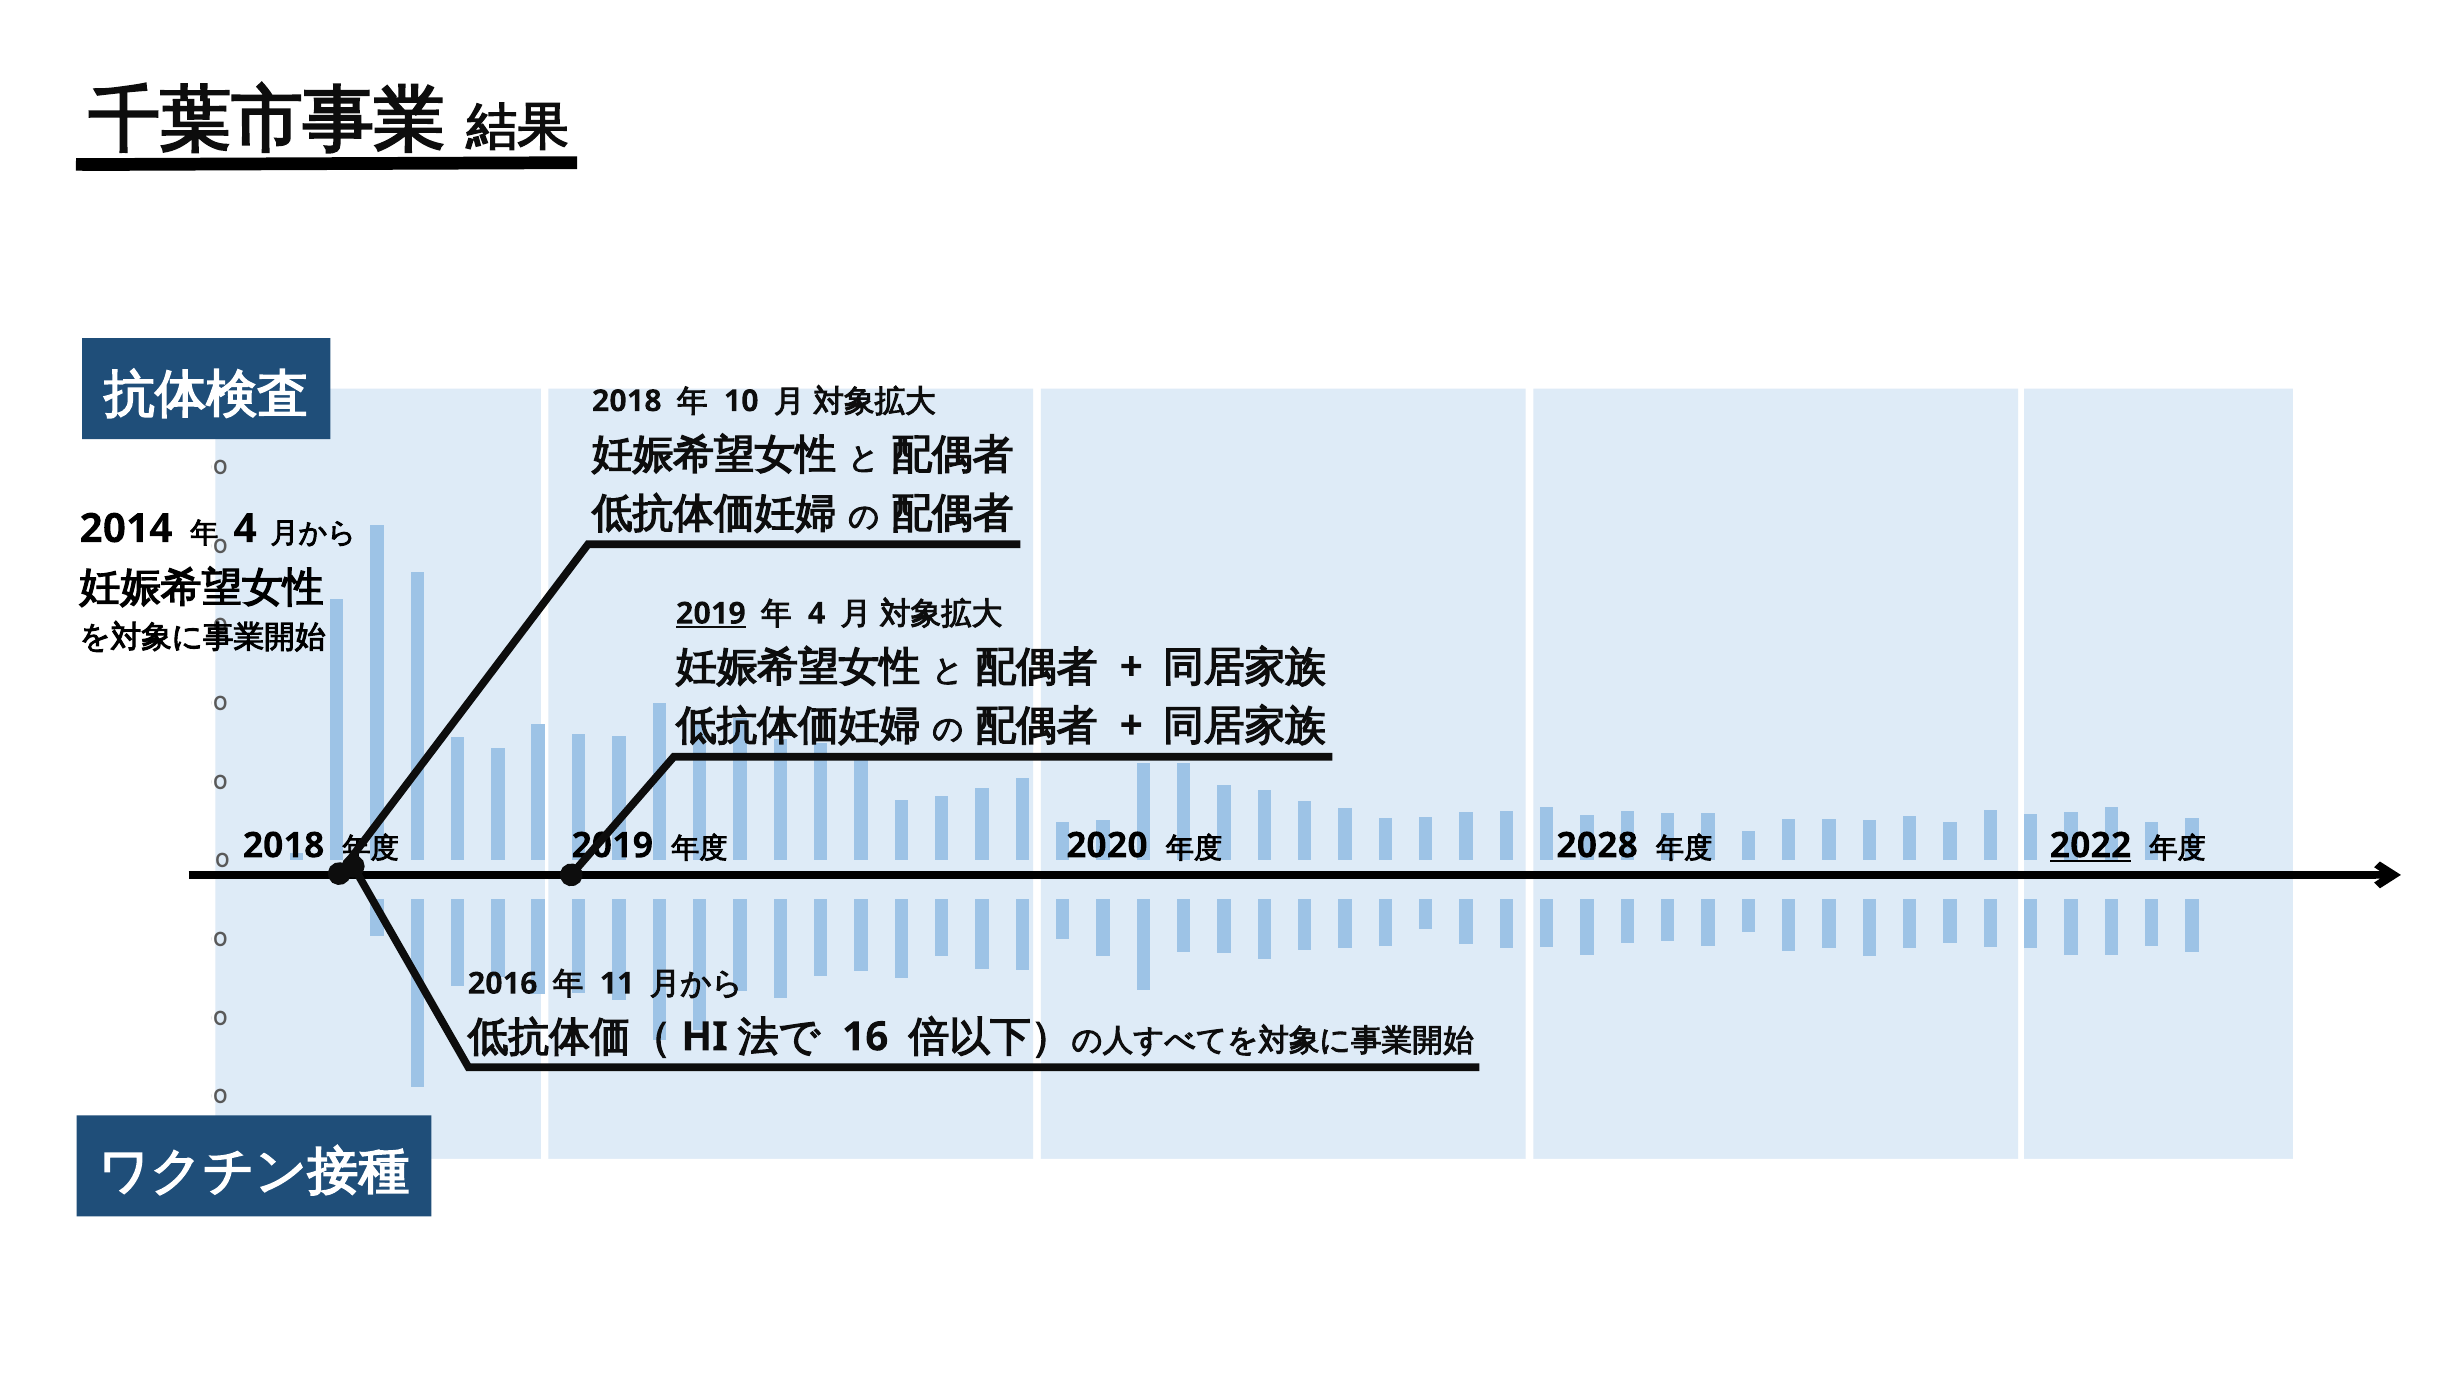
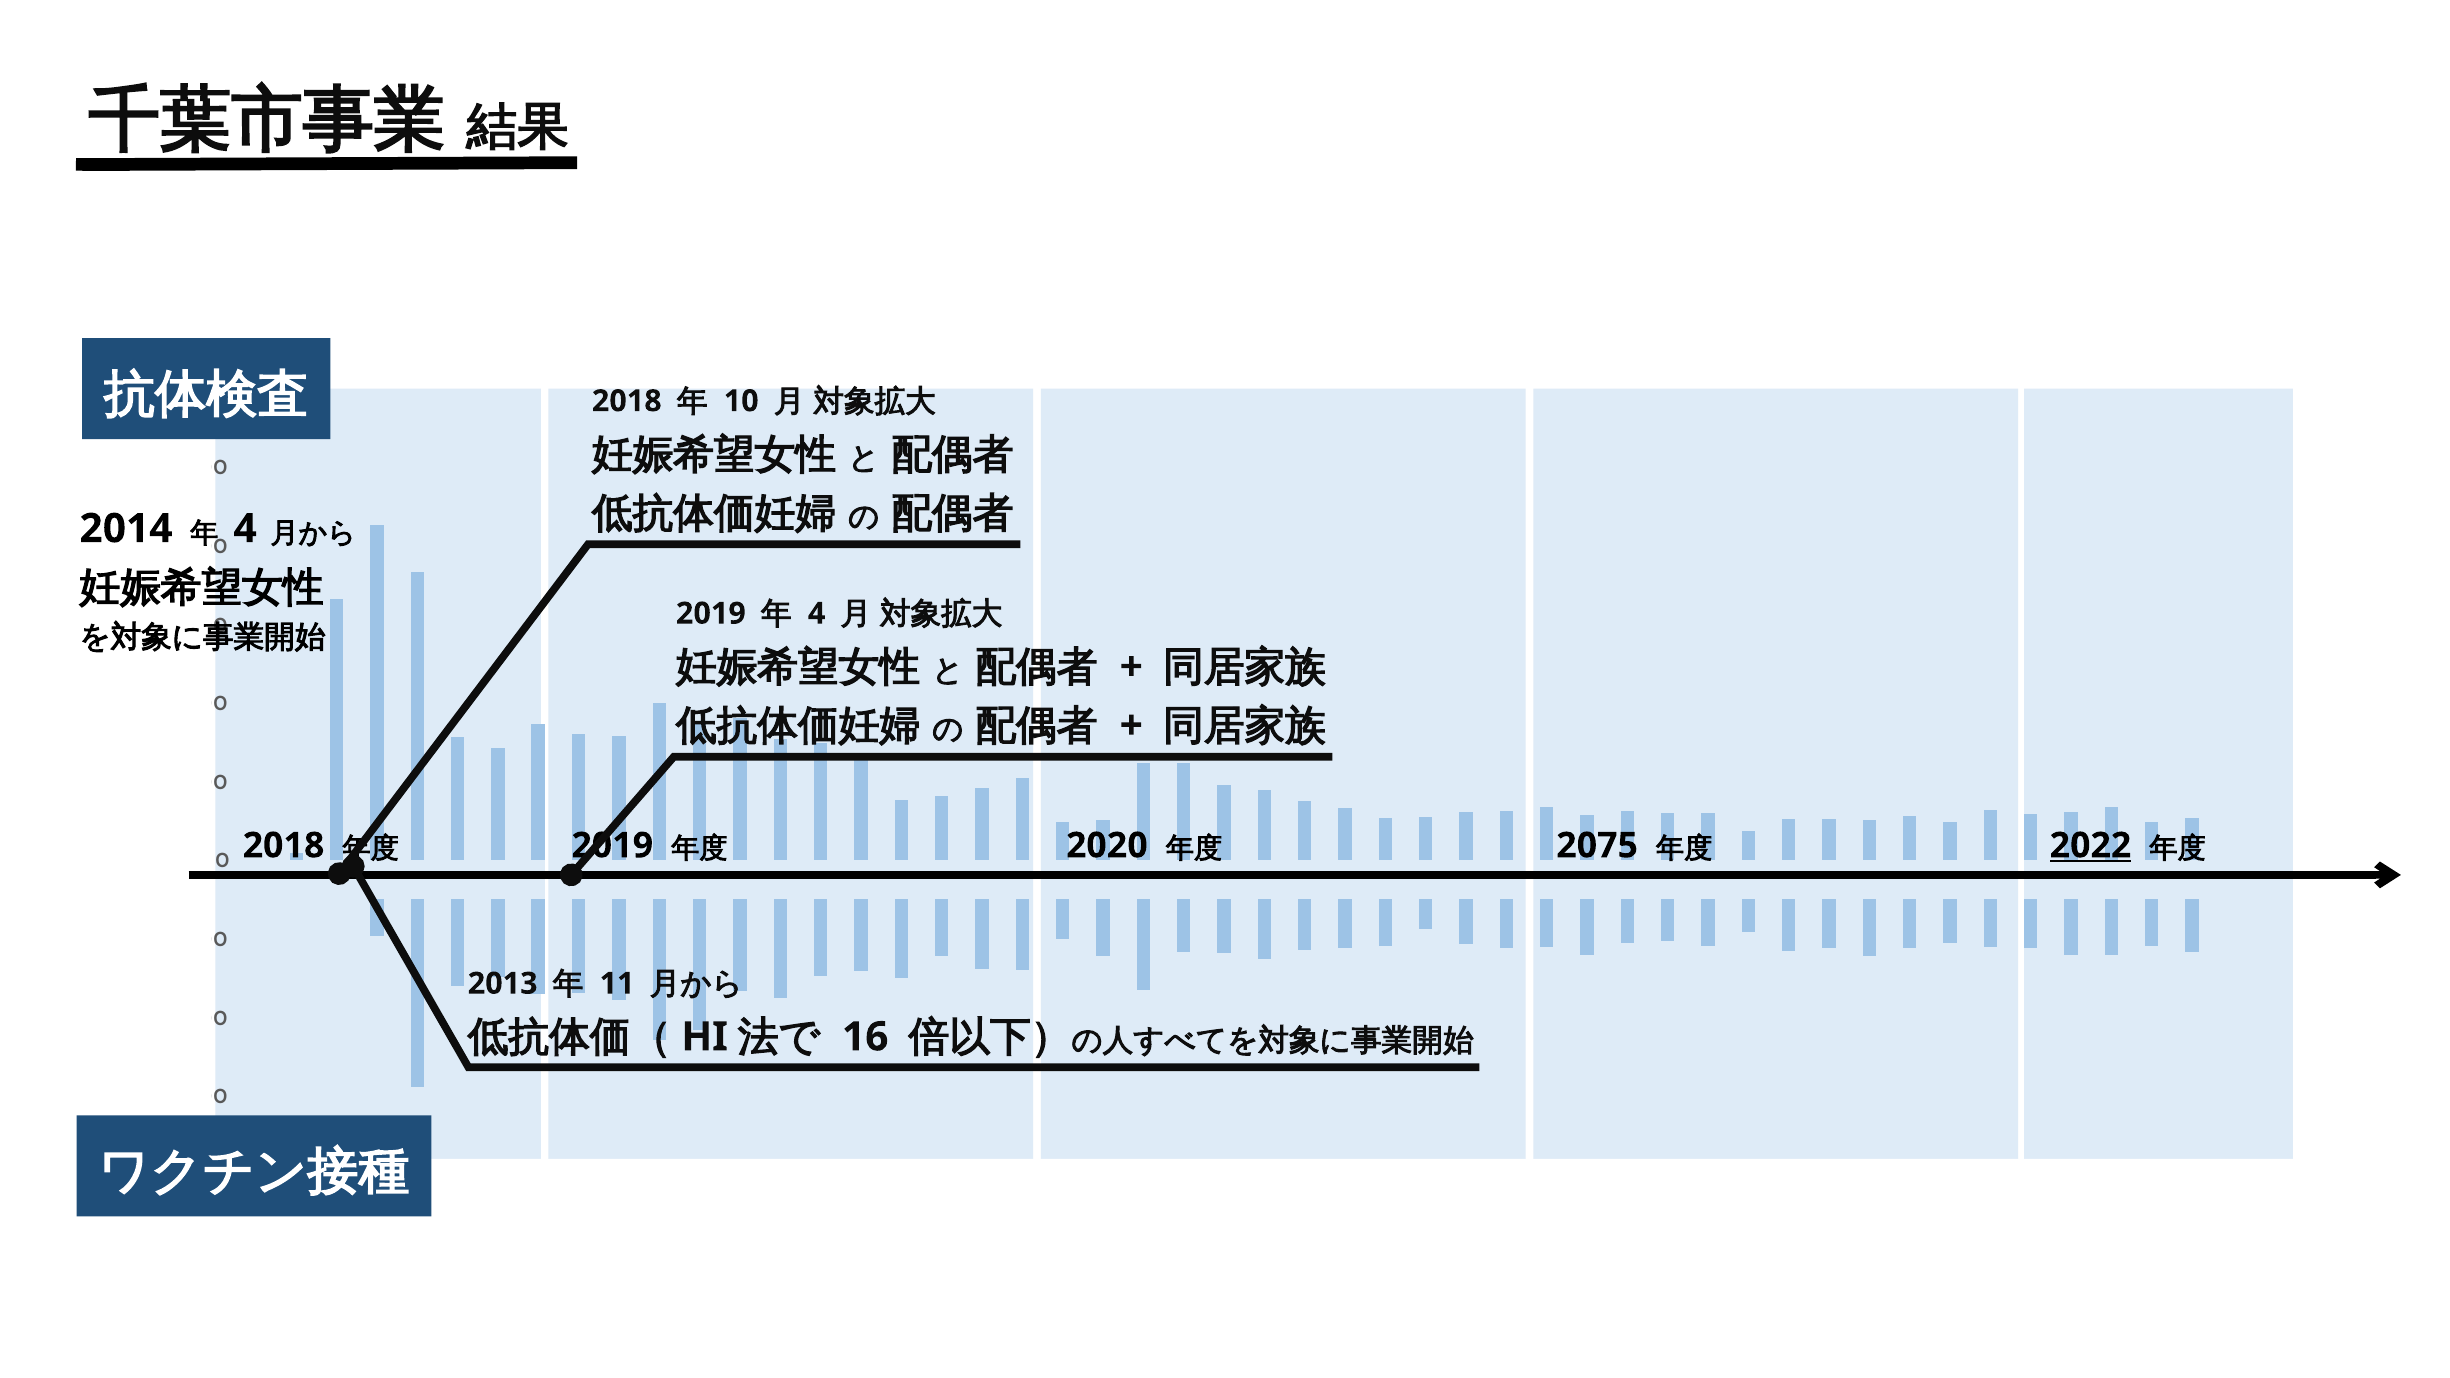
2019 underline: present -> none (711, 614)
2028: 2028 -> 2075 (1597, 846)
2016: 2016 -> 2013 (503, 984)
